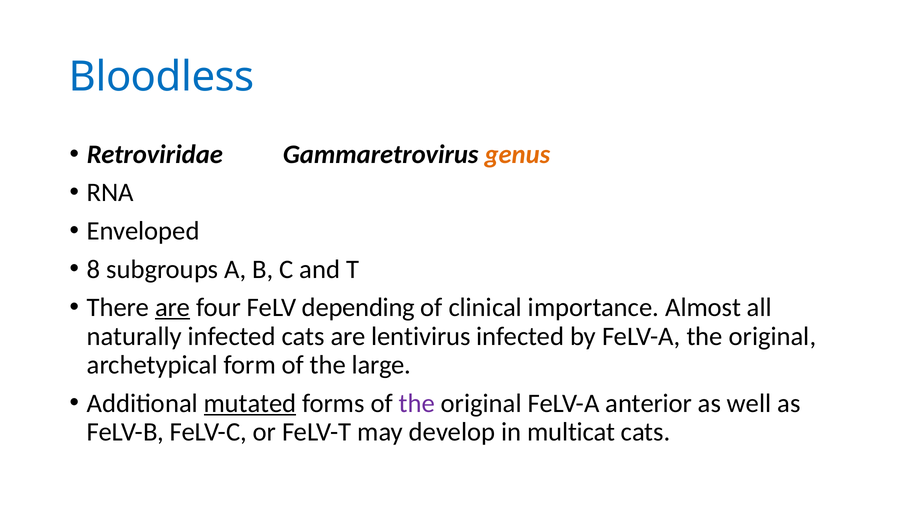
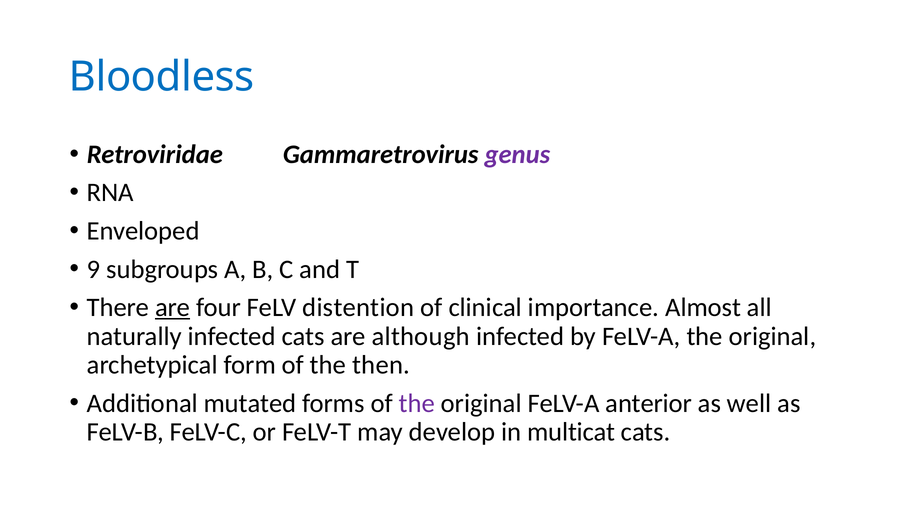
genus colour: orange -> purple (517, 154)
8: 8 -> 9 (94, 269)
depending: depending -> distention (358, 308)
lentivirus: lentivirus -> although (421, 336)
large: large -> then (381, 365)
mutated underline: present -> none (250, 403)
